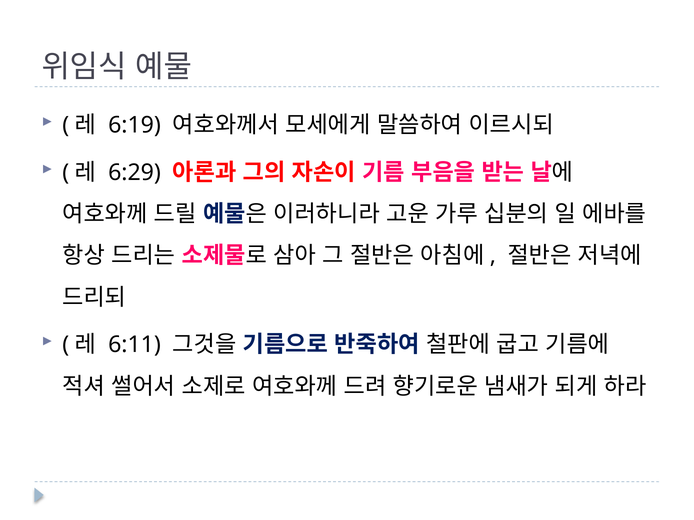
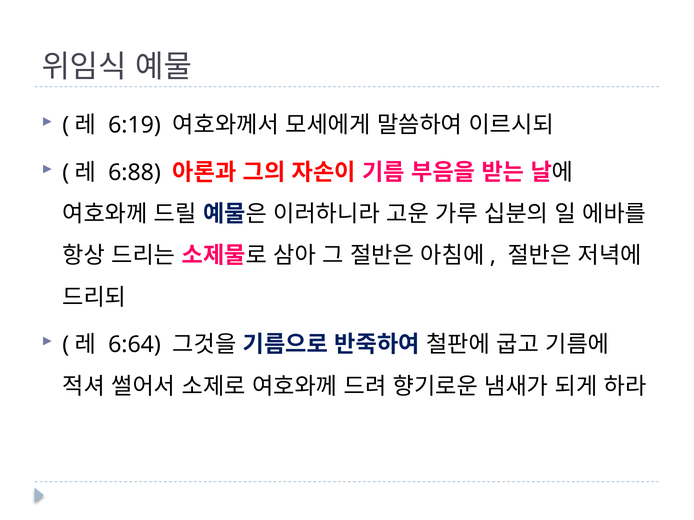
6:29: 6:29 -> 6:88 (135, 173)
6:11: 6:11 -> 6:64 (135, 345)
